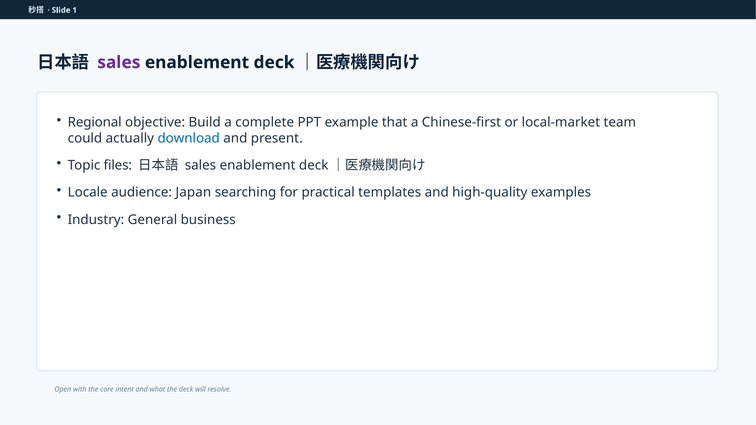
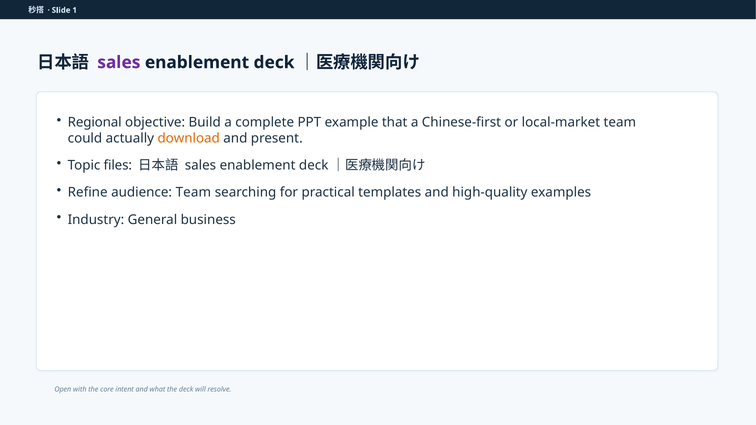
download colour: blue -> orange (189, 138)
Locale: Locale -> Refine (88, 193)
audience Japan: Japan -> Team (193, 193)
